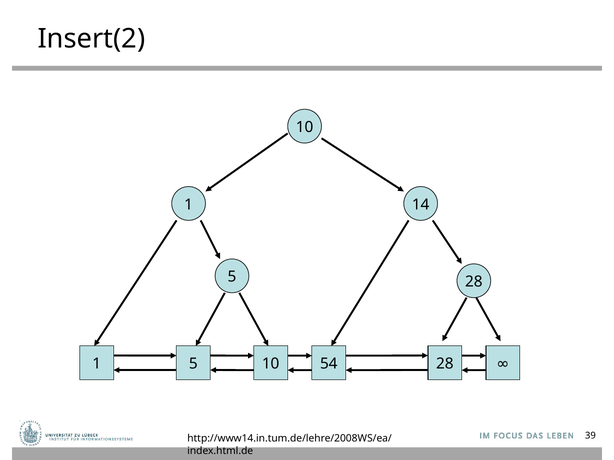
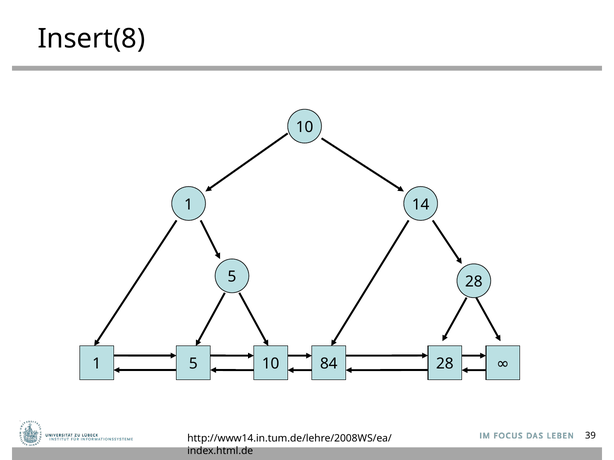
Insert(2: Insert(2 -> Insert(8 (91, 39)
54: 54 -> 84 (329, 364)
